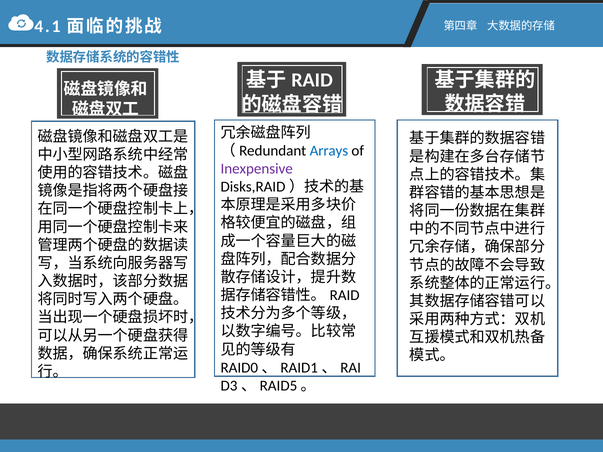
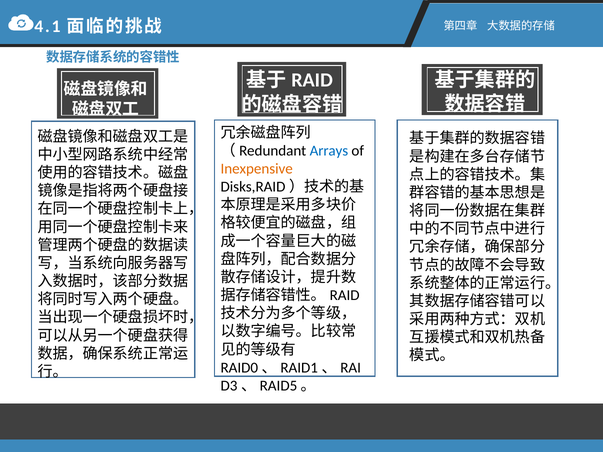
Inexpensive colour: purple -> orange (257, 169)
